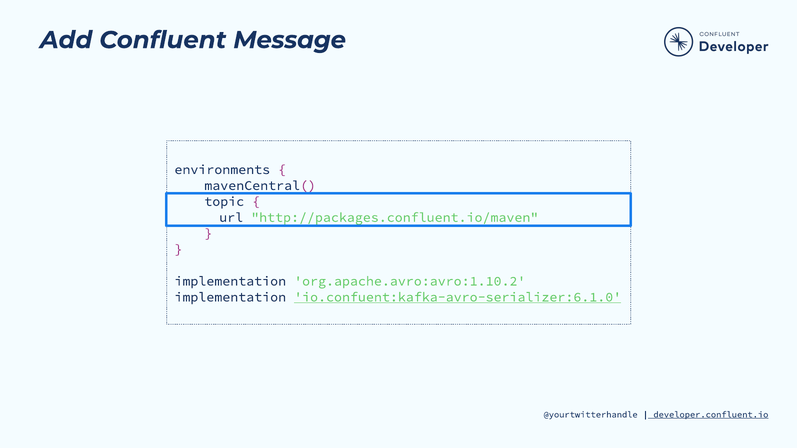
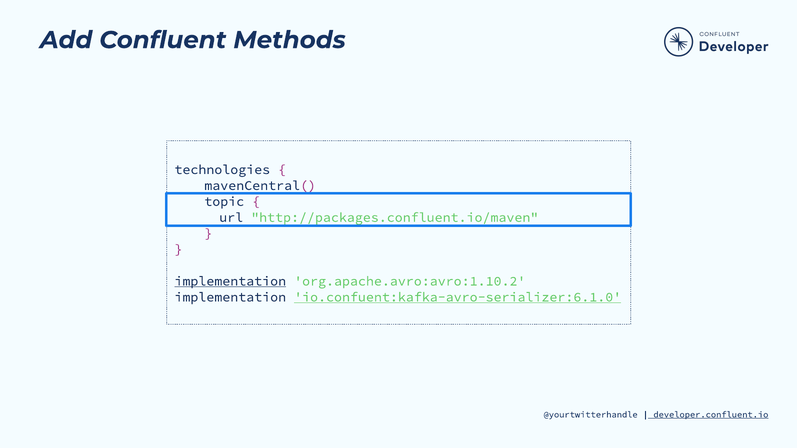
Message: Message -> Methods (289, 40)
environments: environments -> technologies (222, 170)
implementation underline: none -> present (230, 281)
